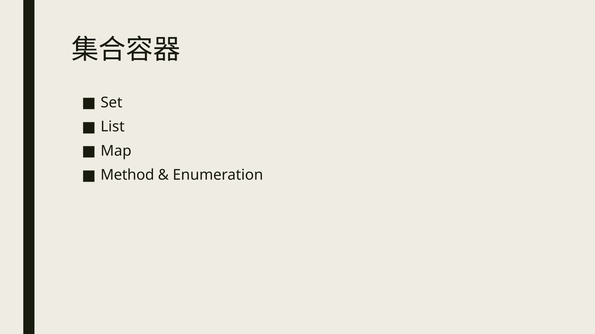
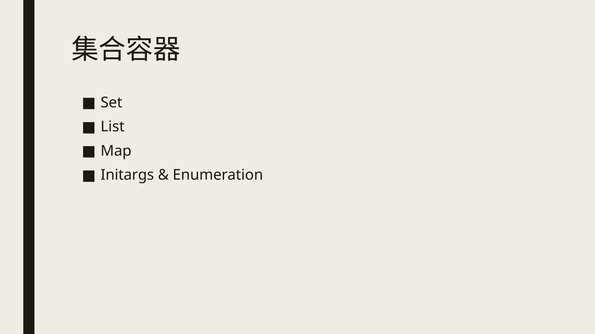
Method: Method -> Initargs (127, 175)
